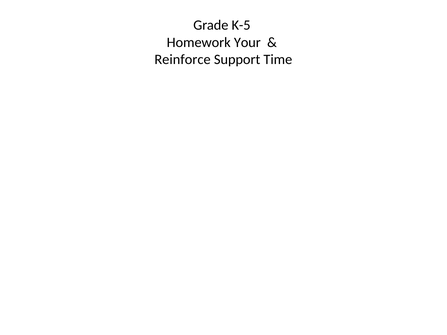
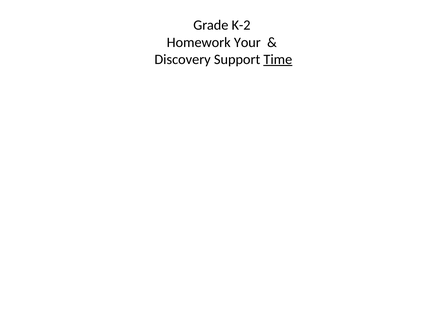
K-5: K-5 -> K-2 (241, 25)
Reinforce: Reinforce -> Discovery (183, 59)
Time underline: none -> present (278, 59)
